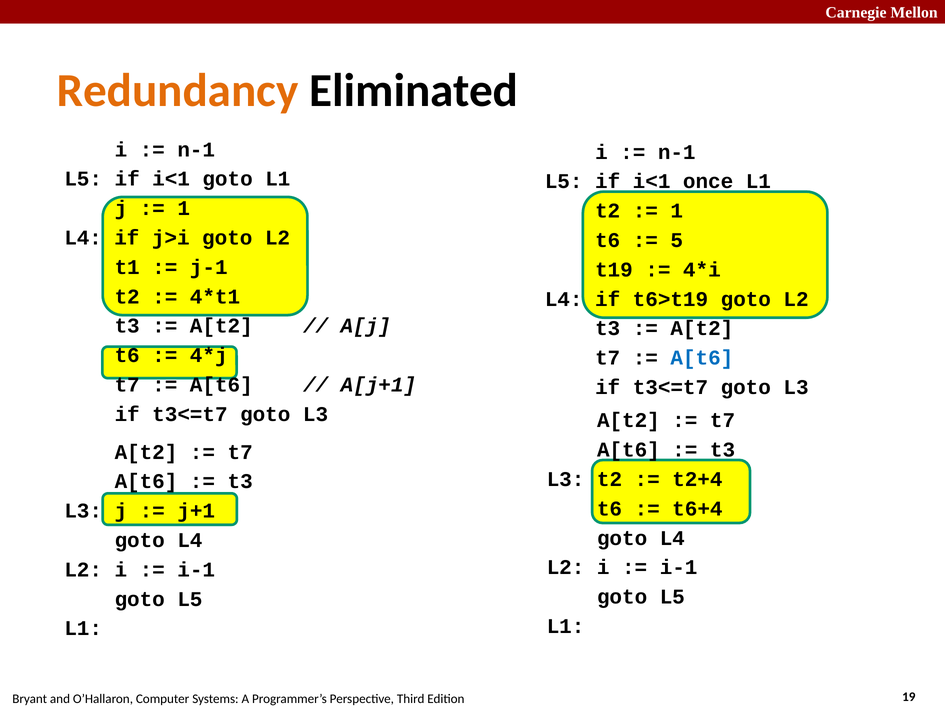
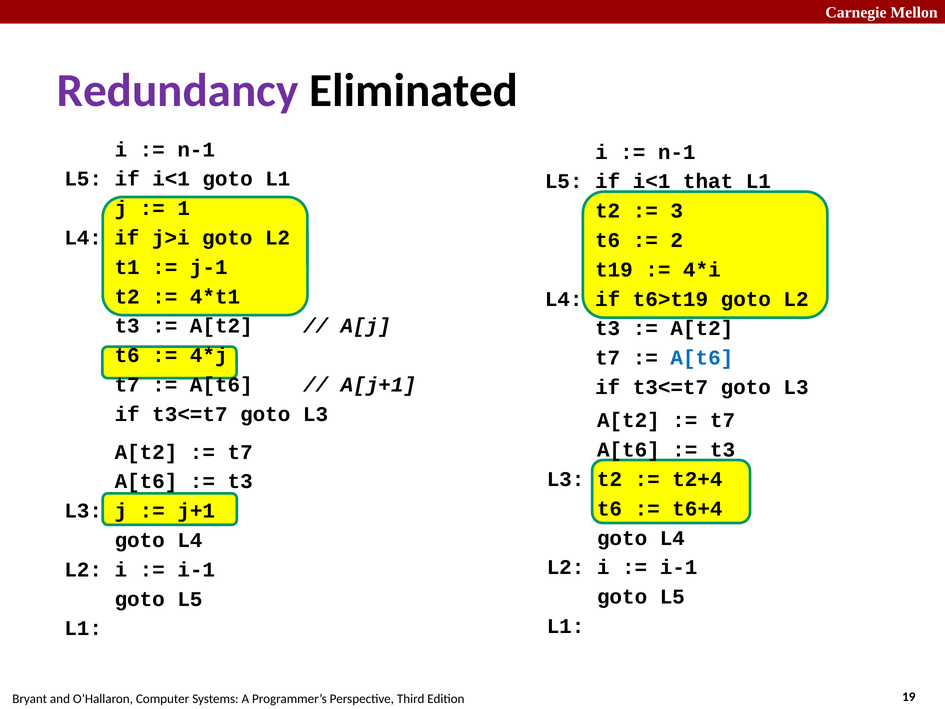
Redundancy colour: orange -> purple (178, 91)
once: once -> that (708, 181)
1: 1 -> 3 (677, 211)
5: 5 -> 2 (677, 240)
